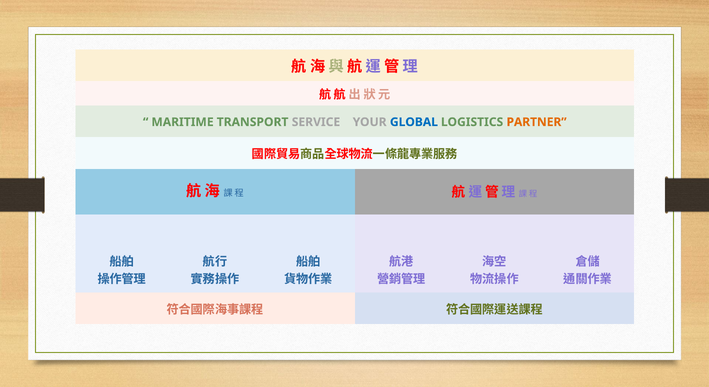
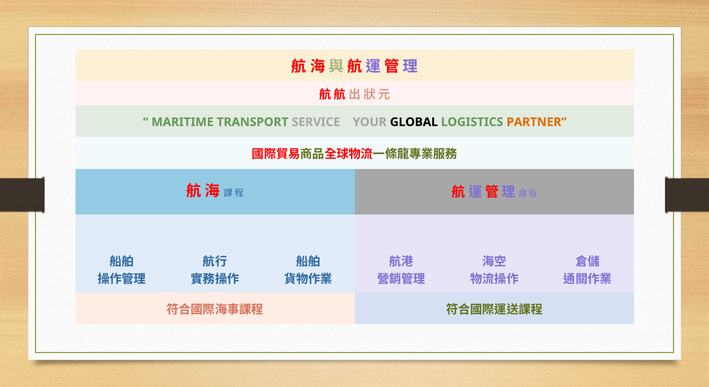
GLOBAL colour: blue -> black (414, 122)
